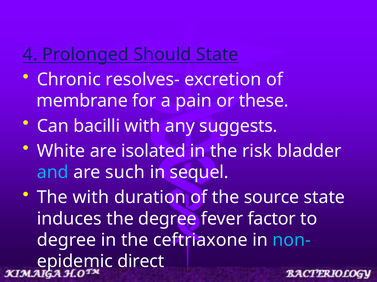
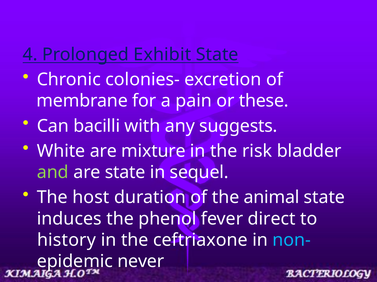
Should: Should -> Exhibit (162, 55)
resolves-: resolves- -> colonies- (143, 80)
isolated: isolated -> mixture (153, 151)
and colour: light blue -> light green (53, 173)
are such: such -> state (125, 173)
The with: with -> host (91, 198)
source: source -> animal (272, 198)
the degree: degree -> phenol (167, 219)
factor: factor -> direct (272, 219)
degree: degree -> history (66, 241)
direct: direct -> never (141, 262)
